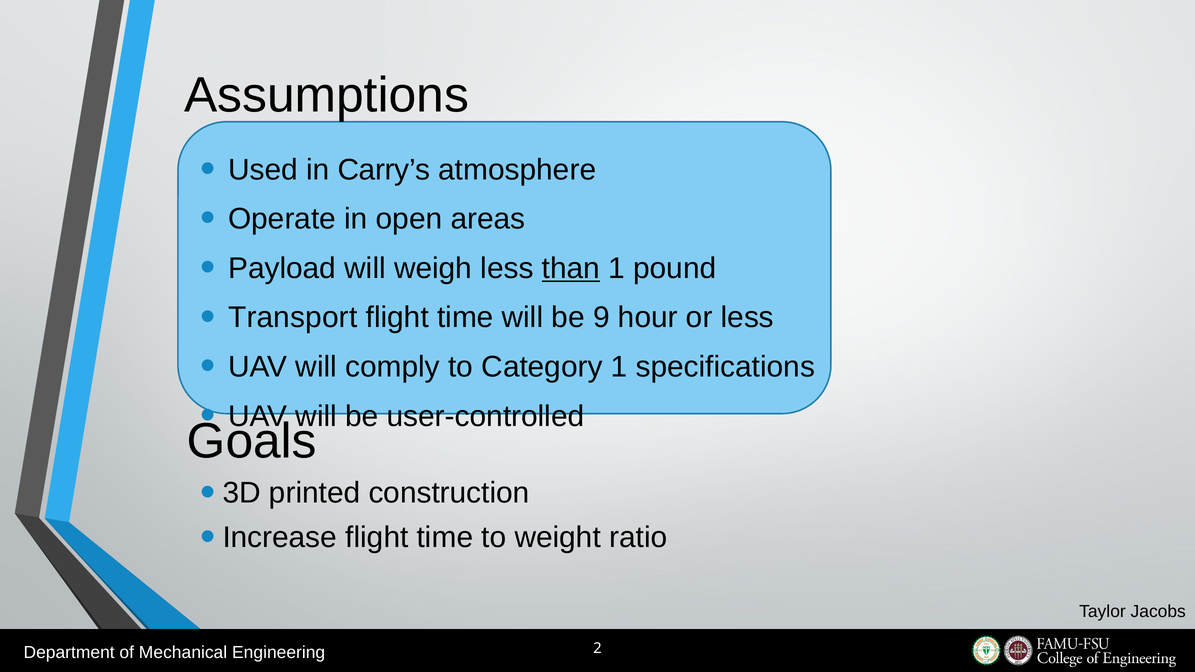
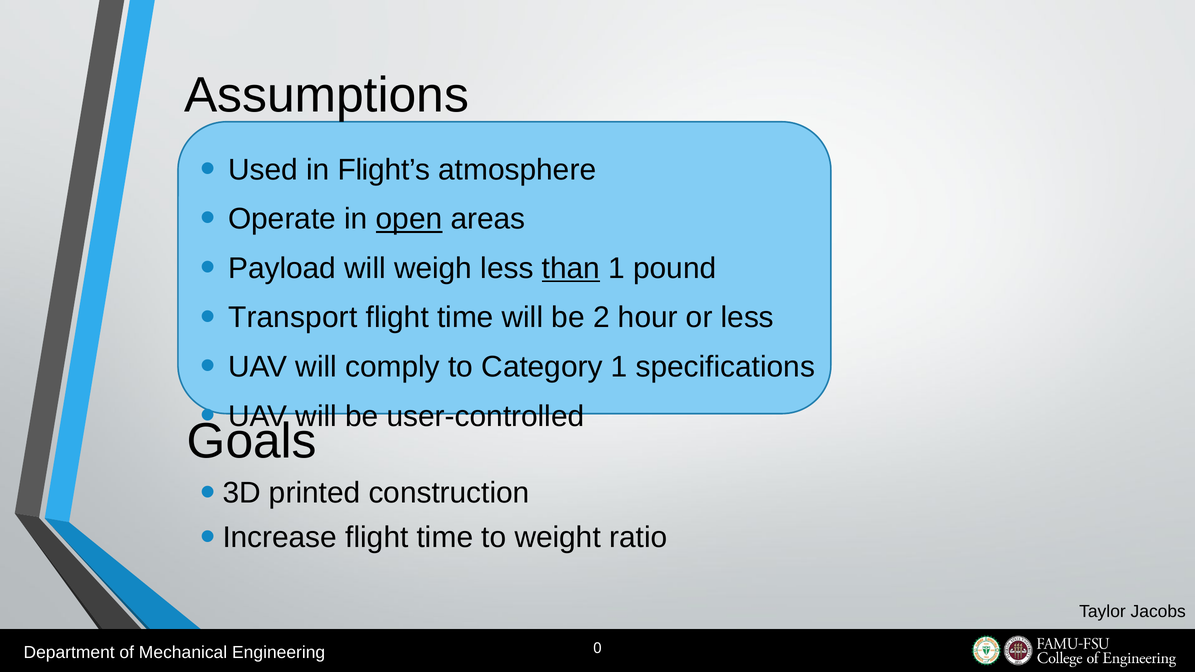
Carry’s: Carry’s -> Flight’s (384, 170)
open underline: none -> present (409, 219)
9: 9 -> 2 (601, 318)
2: 2 -> 0 (597, 648)
